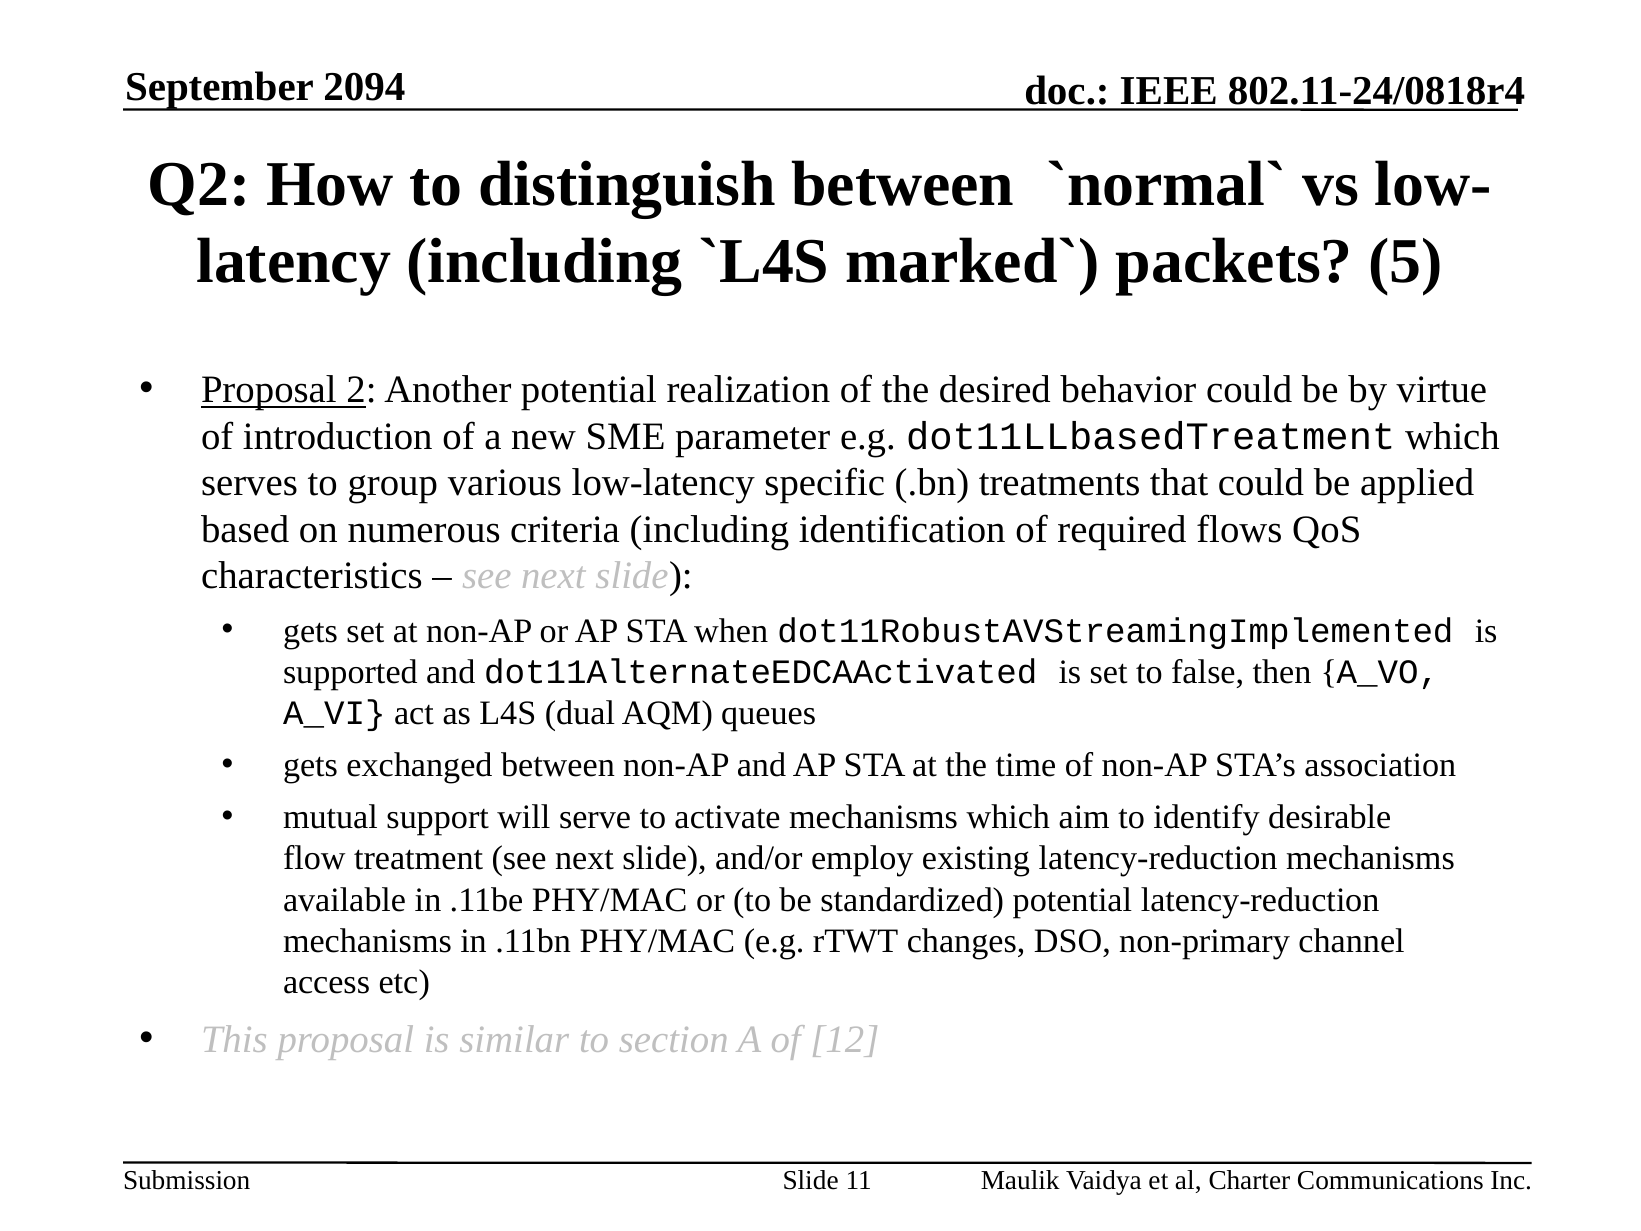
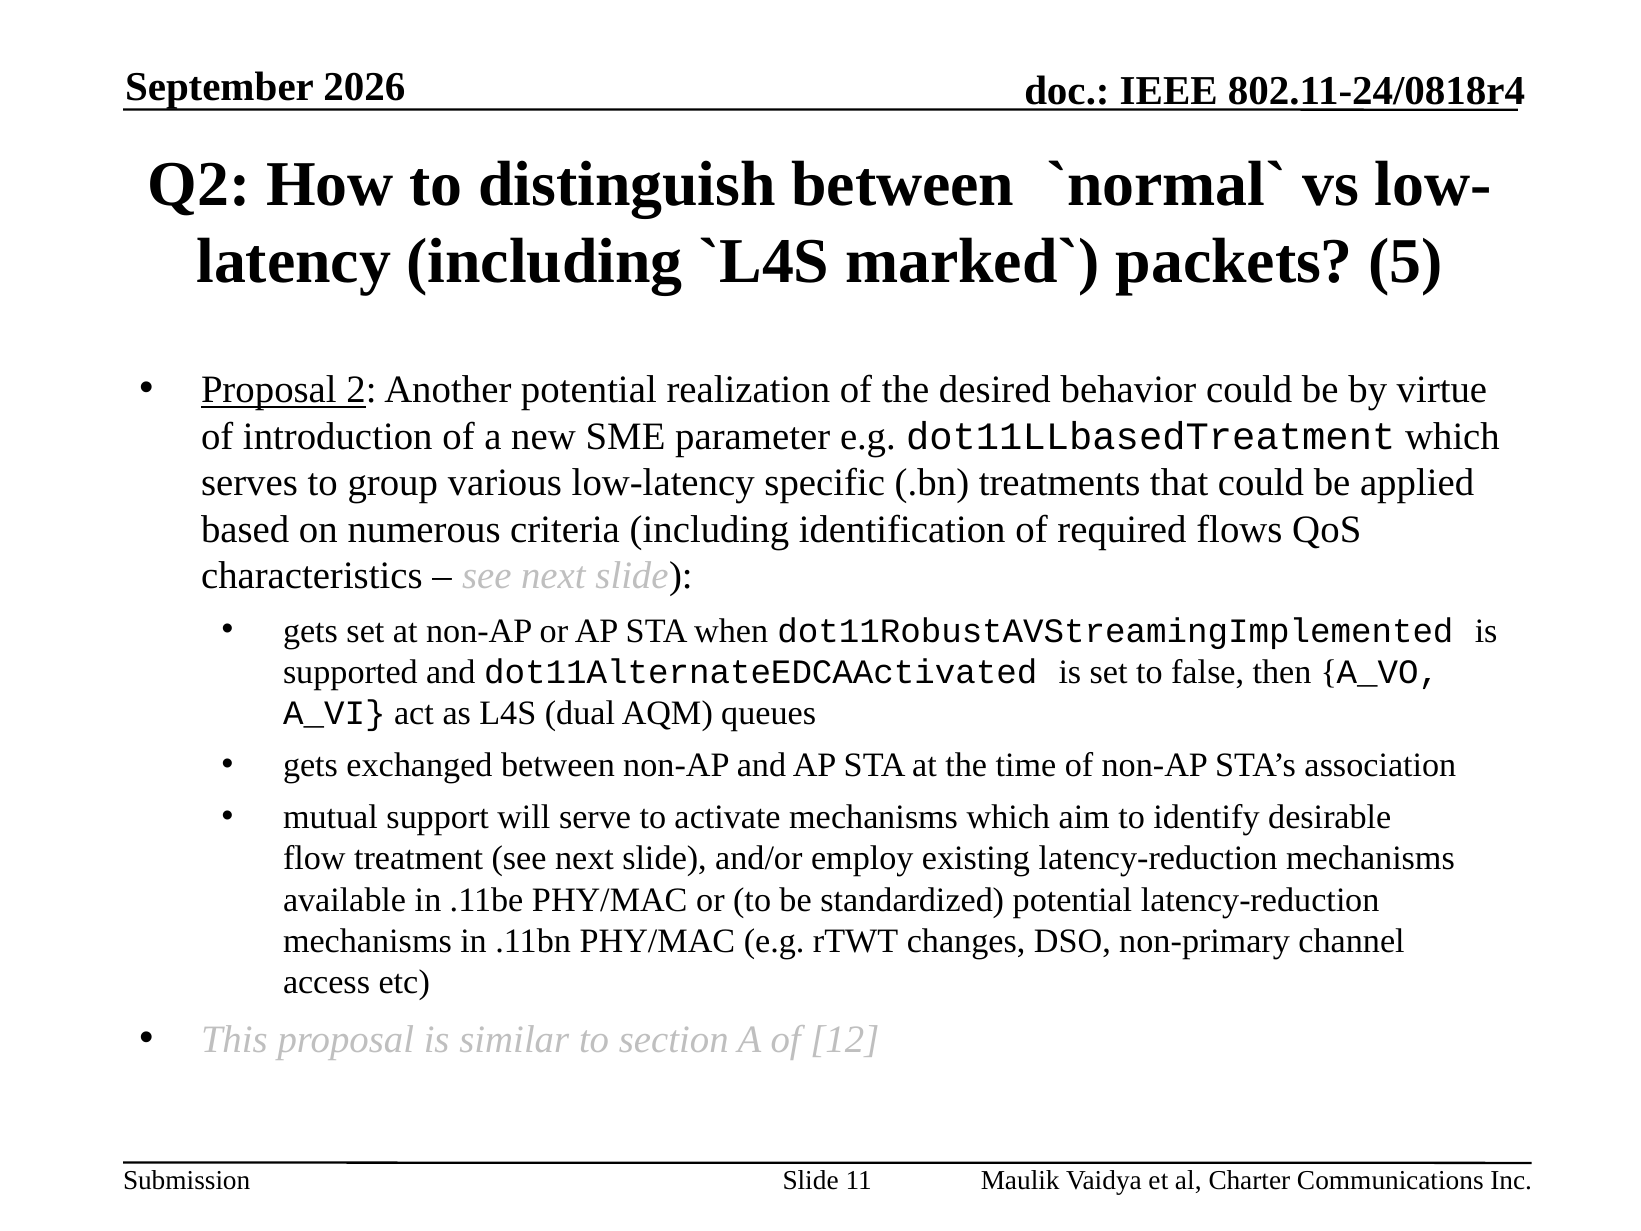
2094: 2094 -> 2026 (364, 87)
